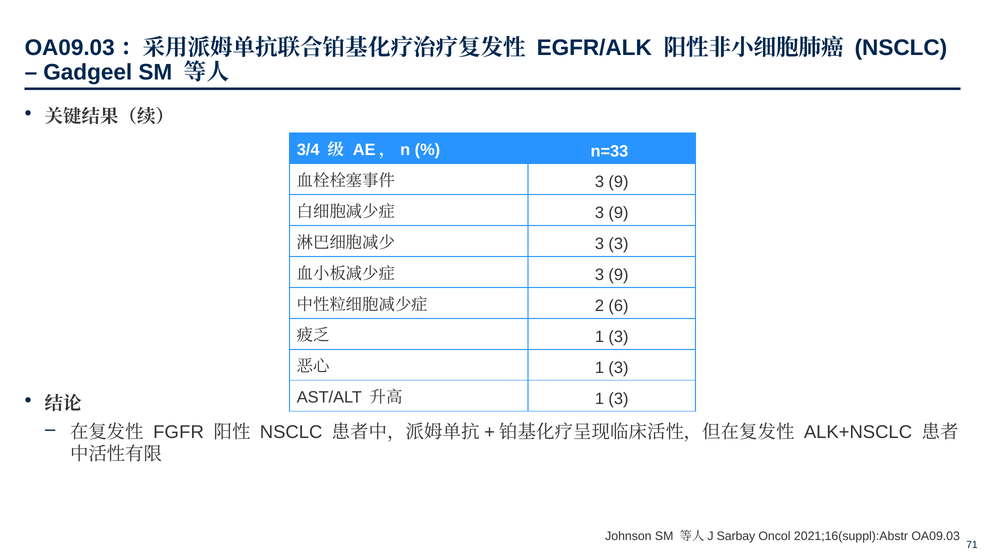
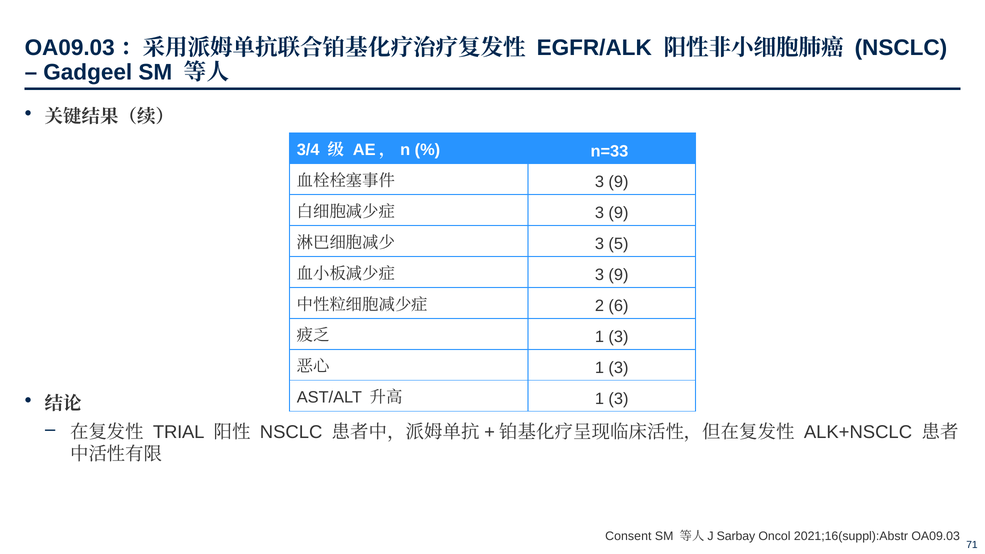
3 3: 3 -> 5 (618, 244)
FGFR: FGFR -> TRIAL (179, 432)
Johnson: Johnson -> Consent (628, 536)
